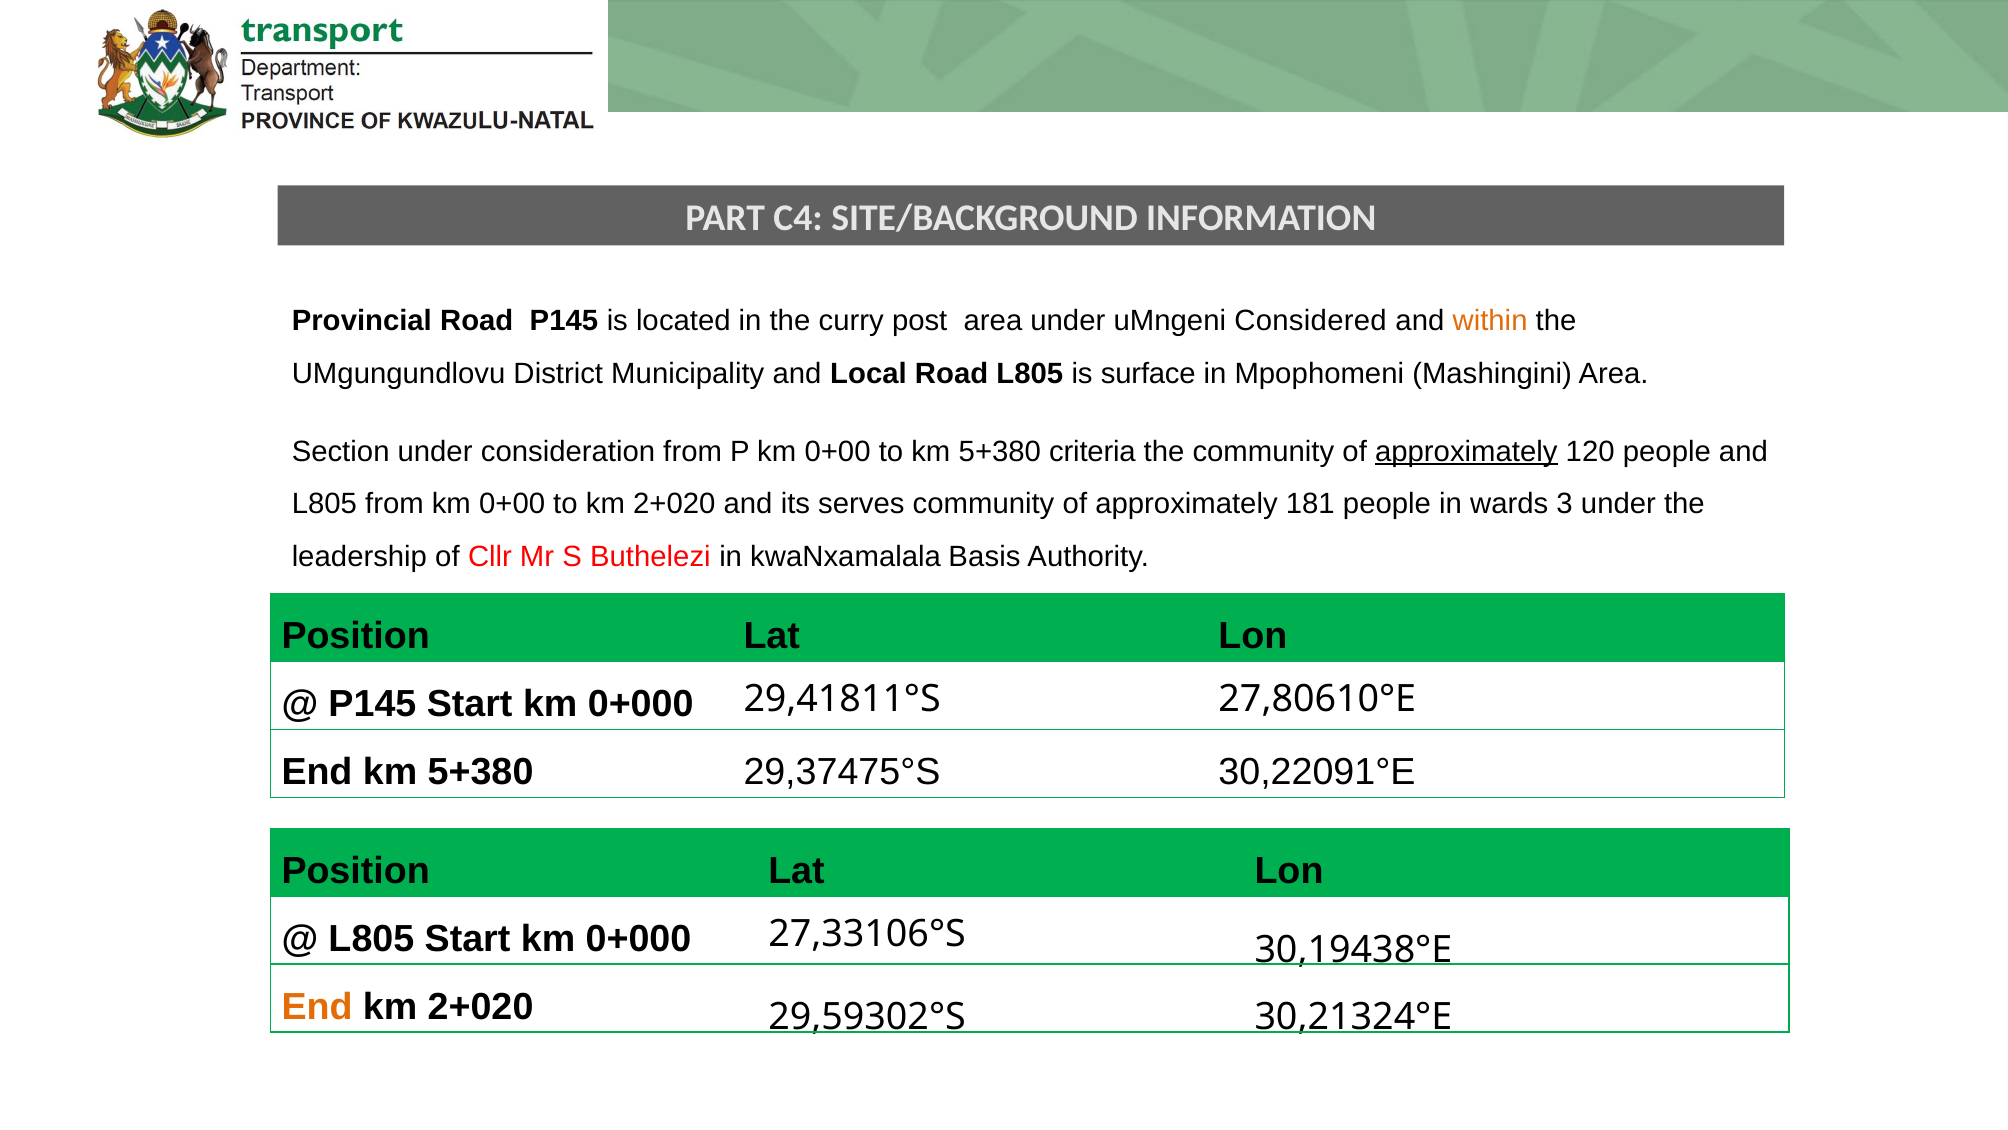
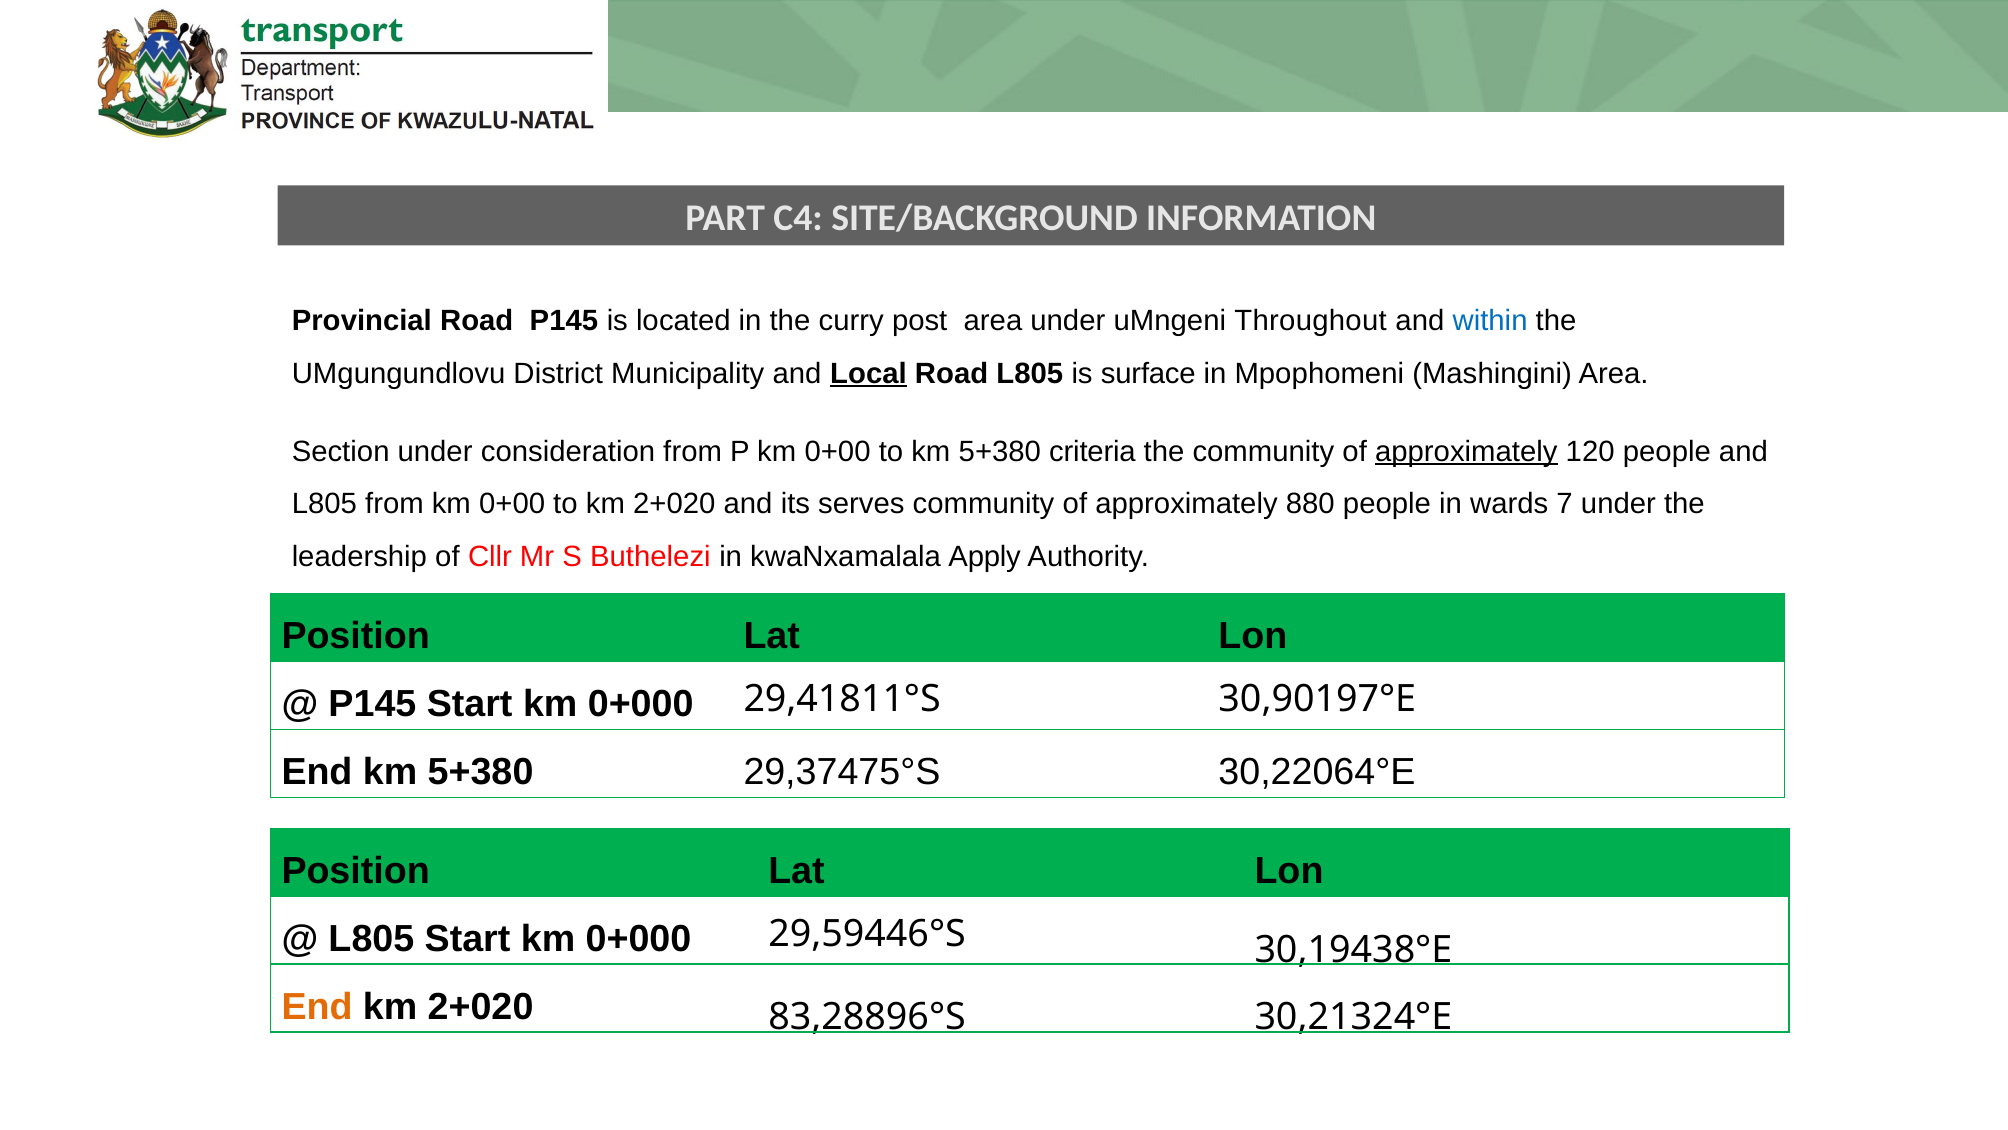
Considered: Considered -> Throughout (1311, 321)
within colour: orange -> blue (1490, 321)
Local underline: none -> present (869, 373)
181: 181 -> 880 (1310, 504)
3: 3 -> 7 (1565, 504)
Basis: Basis -> Apply (985, 557)
27,80610°E: 27,80610°E -> 30,90197°E (1317, 699)
30,22091°E: 30,22091°E -> 30,22064°E (1317, 772)
27,33106°S: 27,33106°S -> 29,59446°S (867, 934)
29,59302°S: 29,59302°S -> 83,28896°S (867, 1017)
